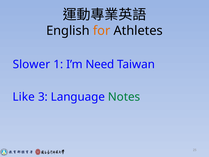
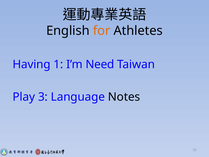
Slower: Slower -> Having (32, 64)
Like: Like -> Play (24, 97)
Notes colour: green -> black (124, 97)
